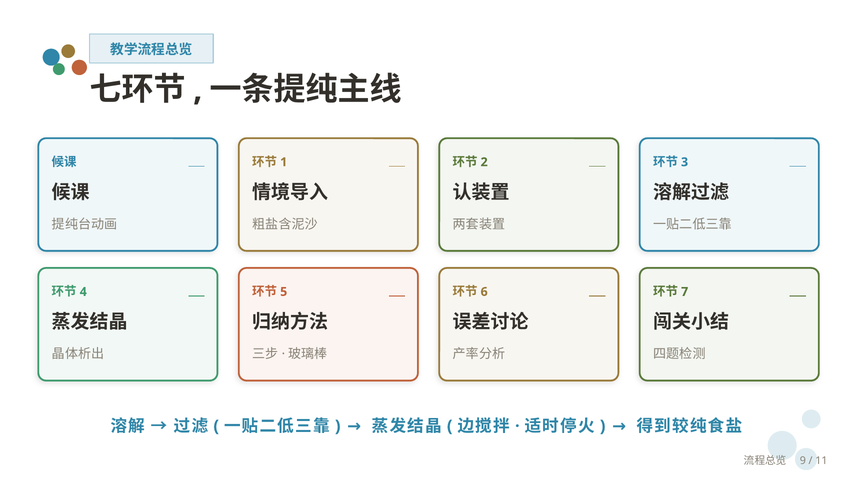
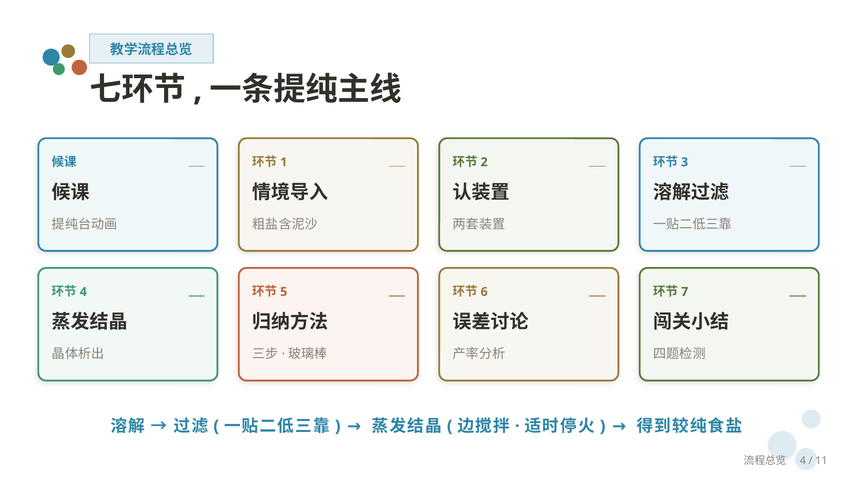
9: 9 -> 4 (803, 460)
